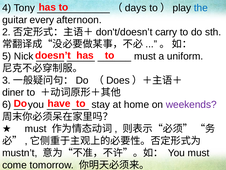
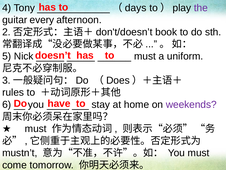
the colour: blue -> purple (201, 8)
carry: carry -> book (166, 32)
diner: diner -> rules (13, 92)
